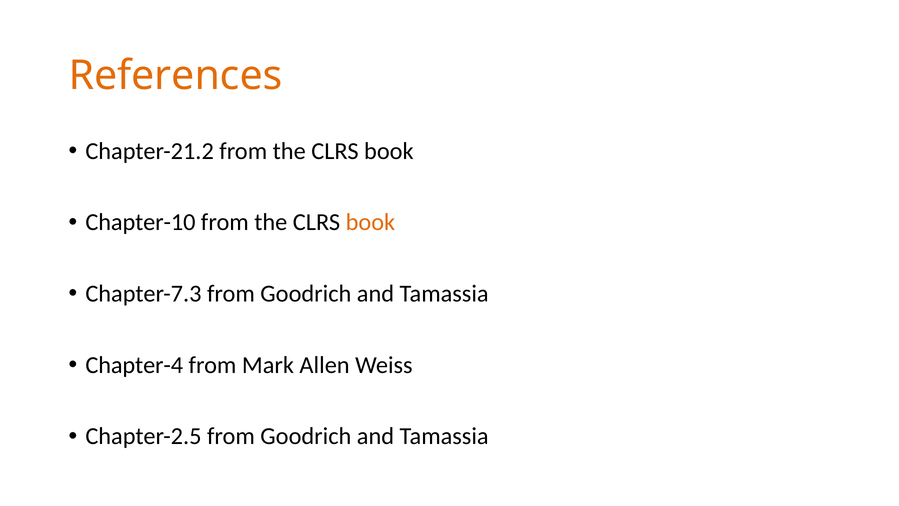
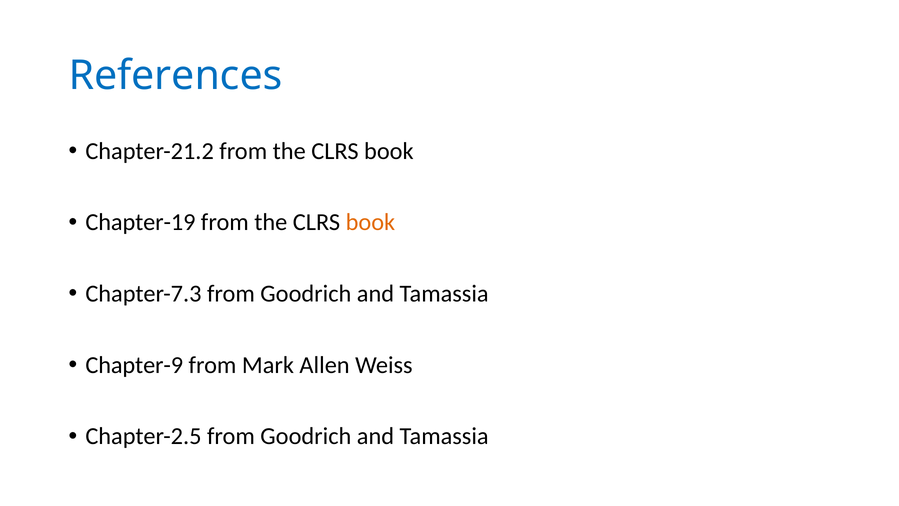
References colour: orange -> blue (176, 76)
Chapter-10: Chapter-10 -> Chapter-19 (140, 222)
Chapter-4: Chapter-4 -> Chapter-9 (134, 365)
